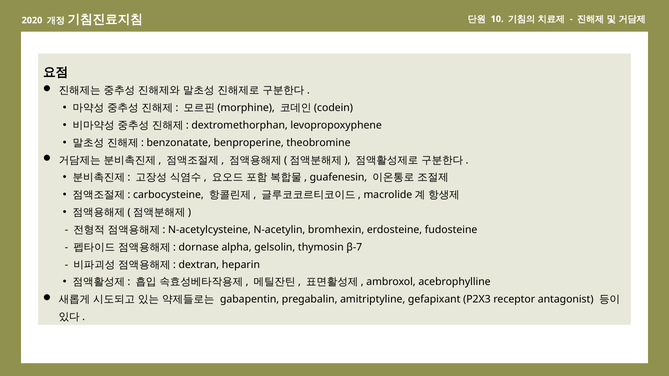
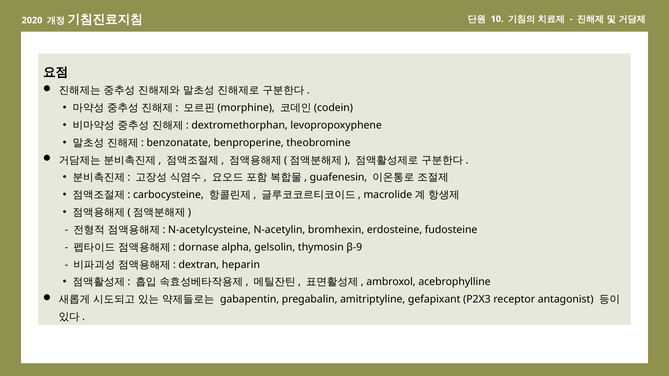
β-7: β-7 -> β-9 (354, 247)
